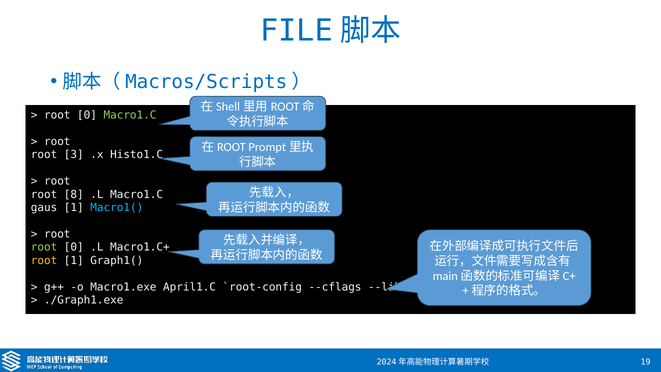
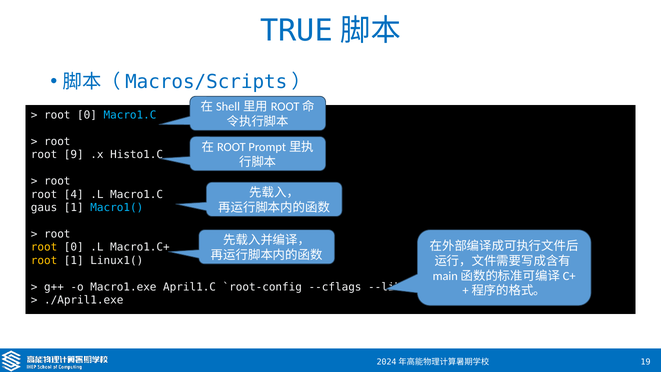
FILE: FILE -> TRUE (296, 31)
Macro1.C colour: light green -> light blue (130, 115)
3: 3 -> 9 (74, 155)
8: 8 -> 4 (74, 194)
root colour: light green -> yellow (44, 247)
Graph1(: Graph1( -> Linux1( (117, 260)
./Graph1.exe: ./Graph1.exe -> ./April1.exe (84, 300)
